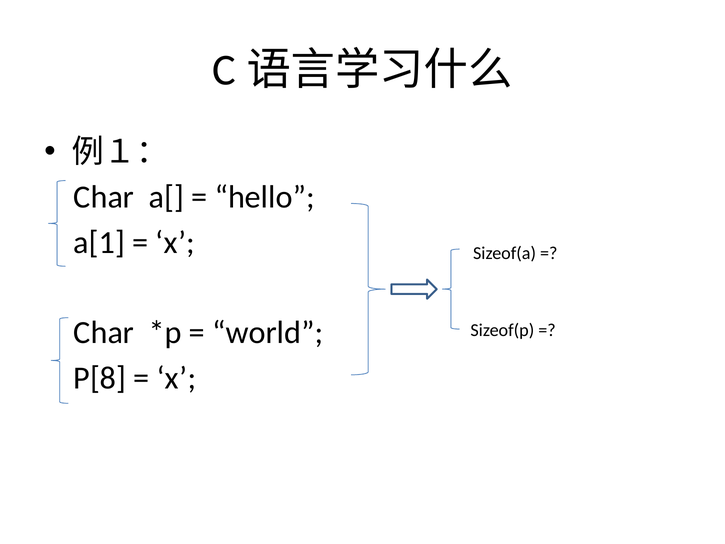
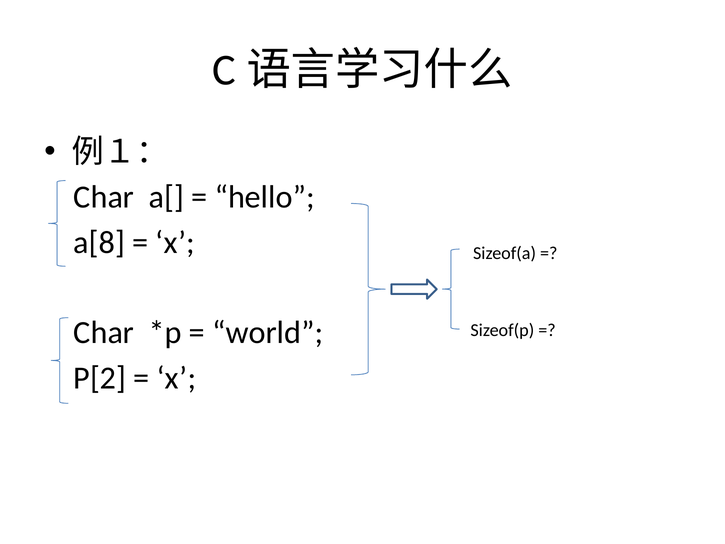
a[1: a[1 -> a[8 (99, 242)
P[8: P[8 -> P[2 (100, 378)
